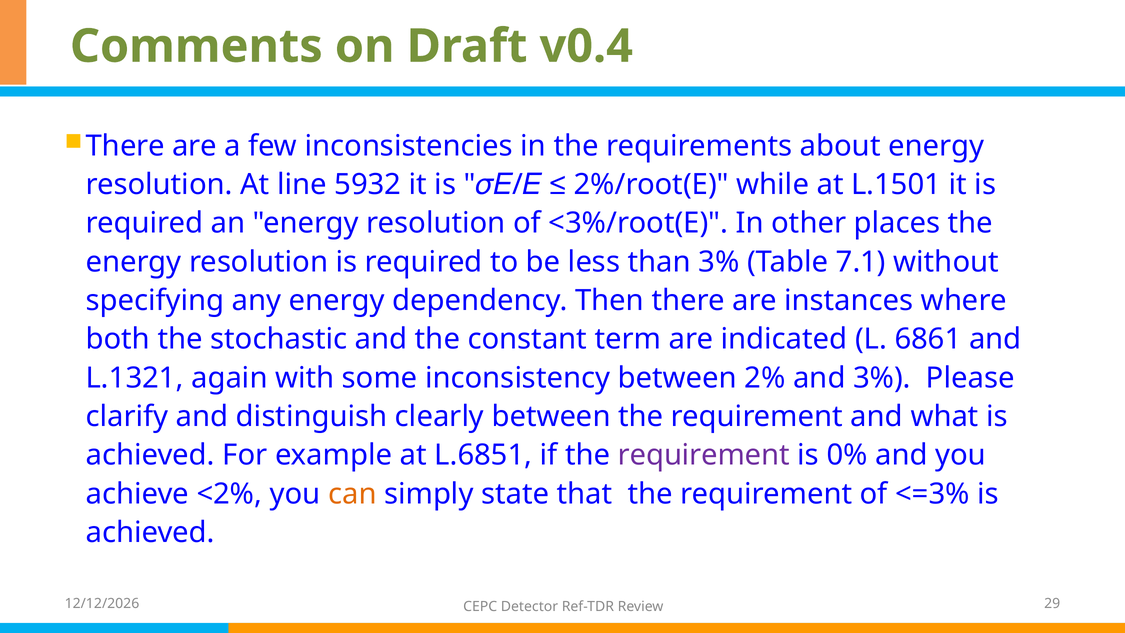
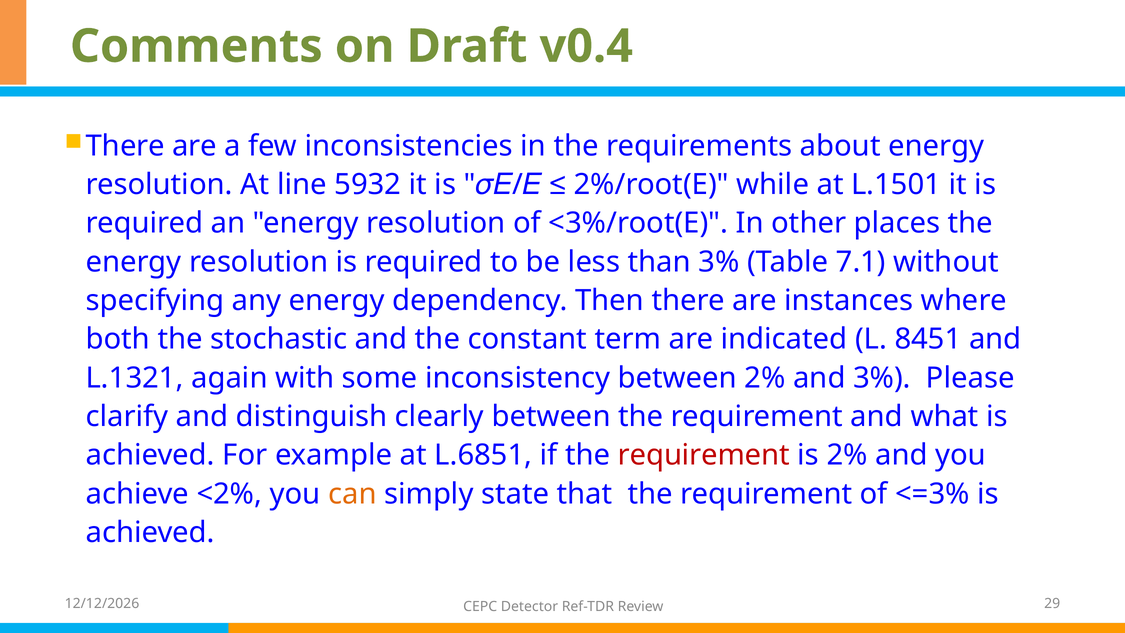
6861: 6861 -> 8451 (928, 339)
requirement colour: purple -> red (704, 455)
is 0%: 0% -> 2% (847, 455)
